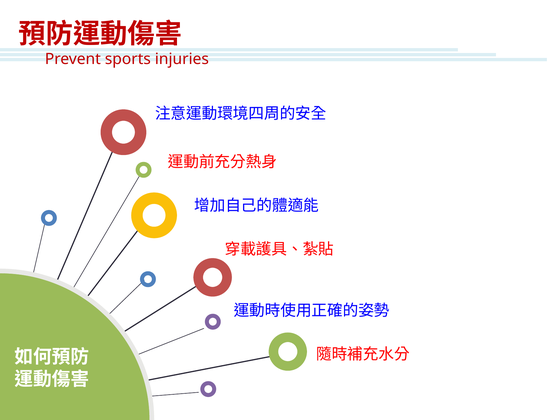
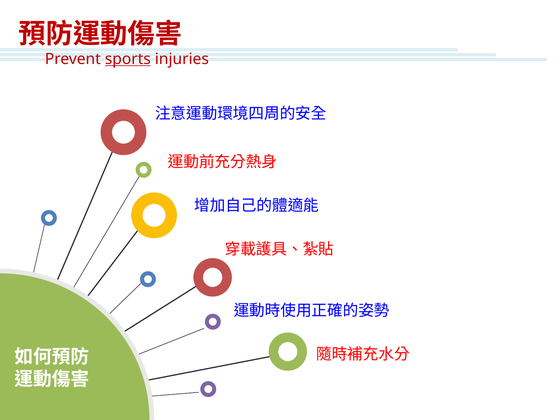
sports underline: none -> present (128, 59)
